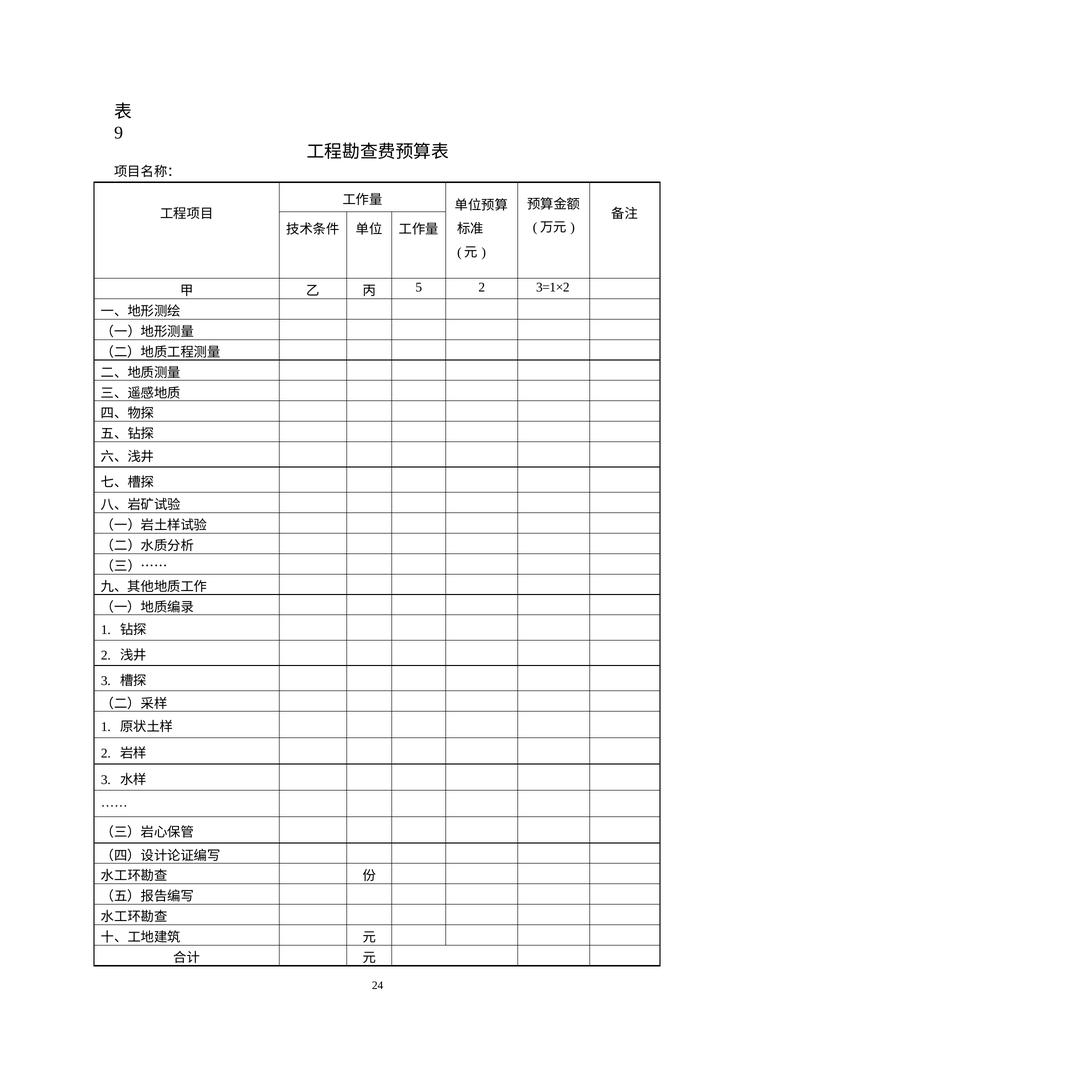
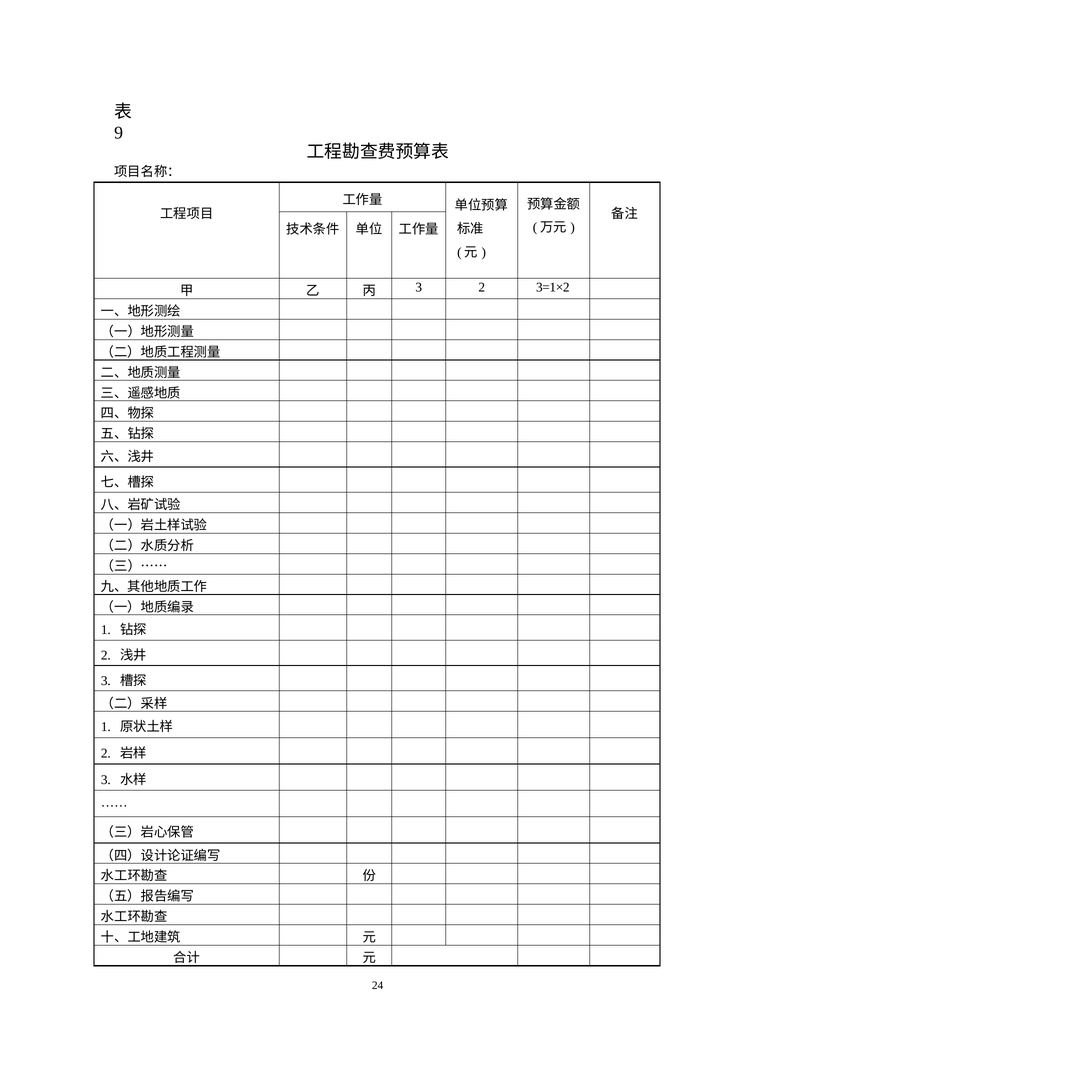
5: 5 -> 3 (419, 287)
